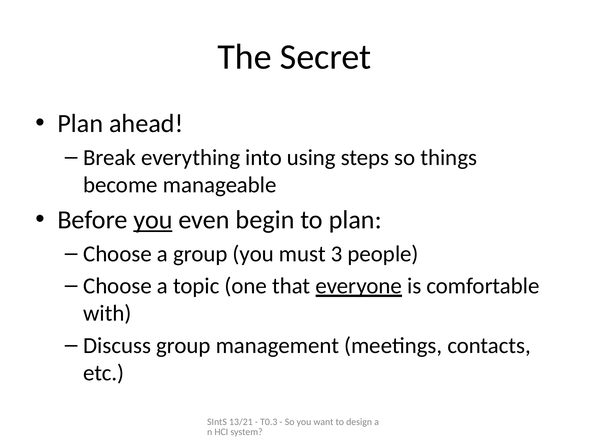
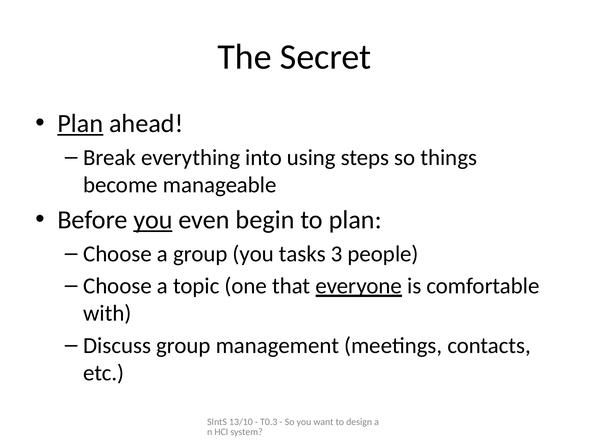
Plan underline: none -> present (80, 124)
must: must -> tasks (302, 254)
13/21: 13/21 -> 13/10 (241, 422)
